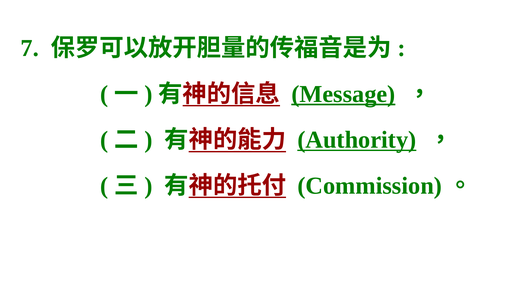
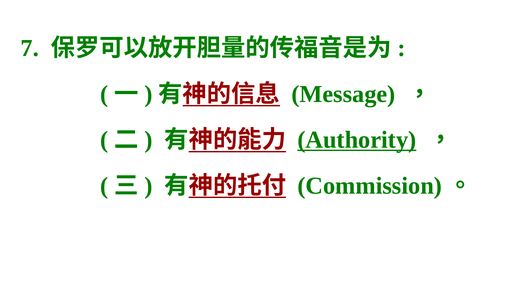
Message underline: present -> none (343, 94)
